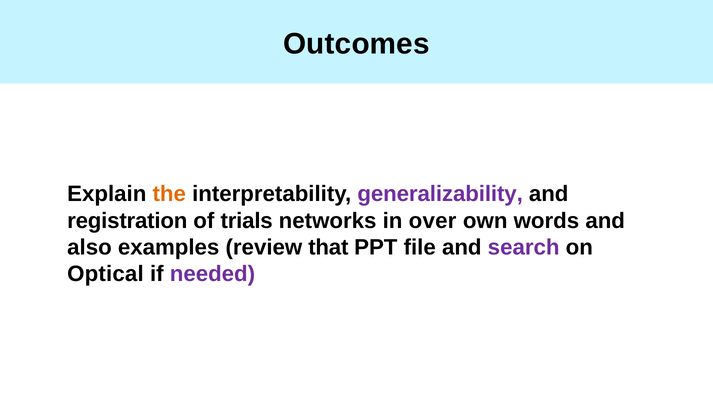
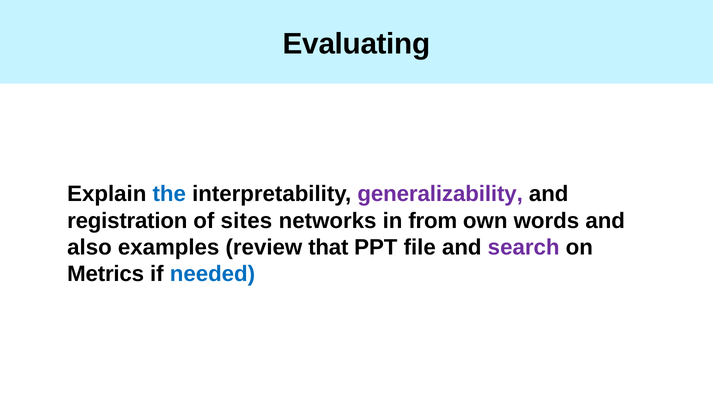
Outcomes: Outcomes -> Evaluating (357, 44)
the colour: orange -> blue (169, 194)
trials: trials -> sites (246, 221)
over: over -> from (433, 221)
Optical: Optical -> Metrics (106, 274)
needed colour: purple -> blue (212, 274)
